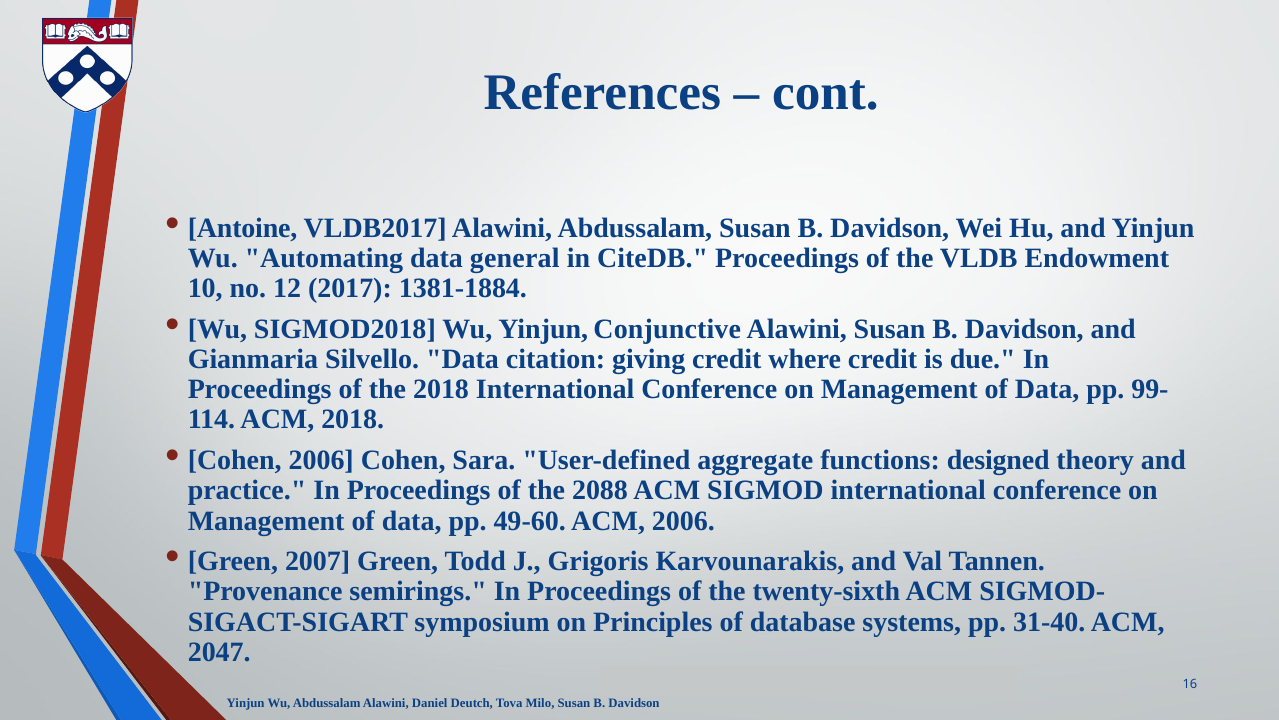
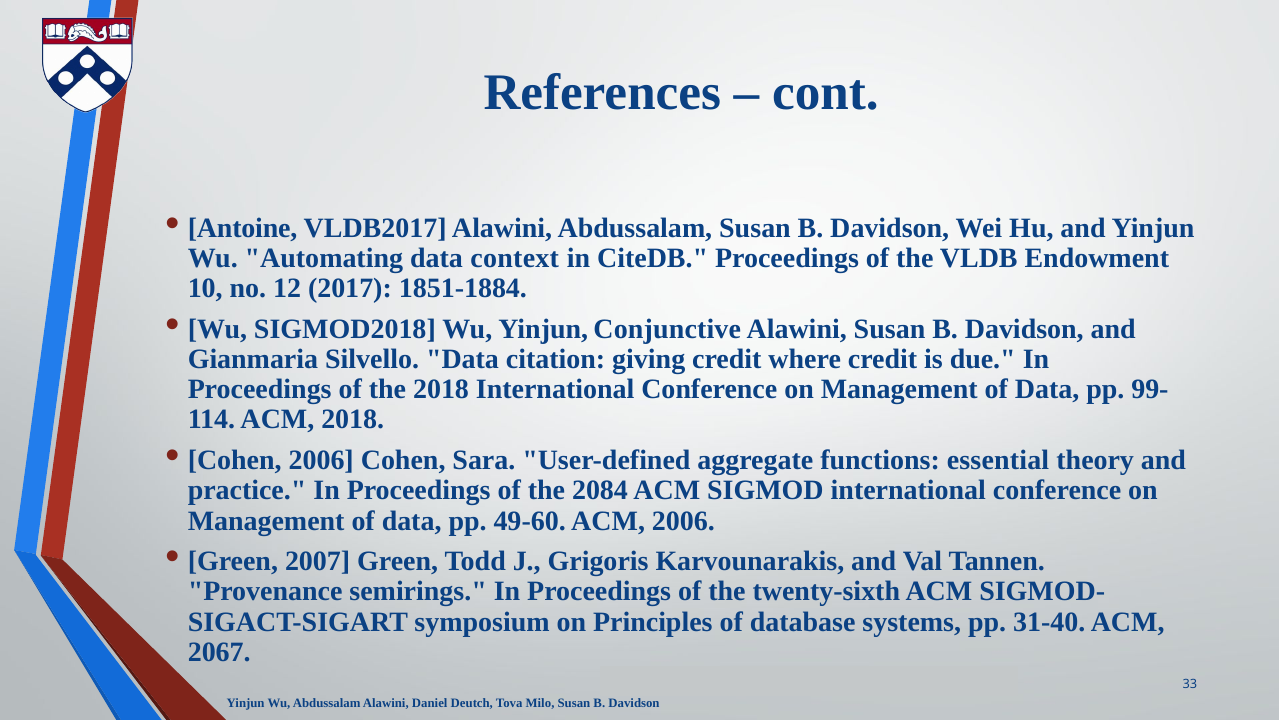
general: general -> context (515, 258)
1381-1884: 1381-1884 -> 1851-1884 (463, 288)
designed: designed -> essential (998, 460)
2088: 2088 -> 2084 (600, 490)
2047: 2047 -> 2067 (219, 652)
16: 16 -> 33 (1190, 684)
